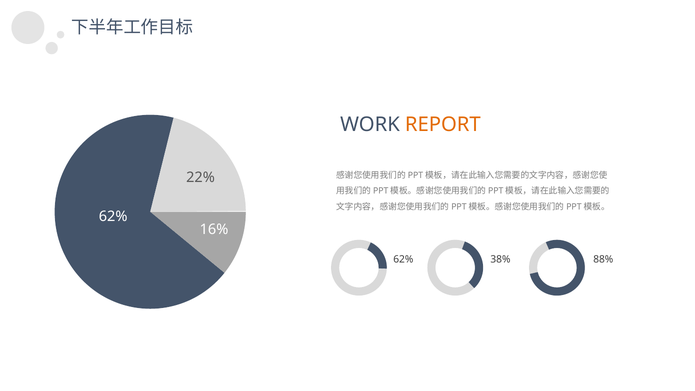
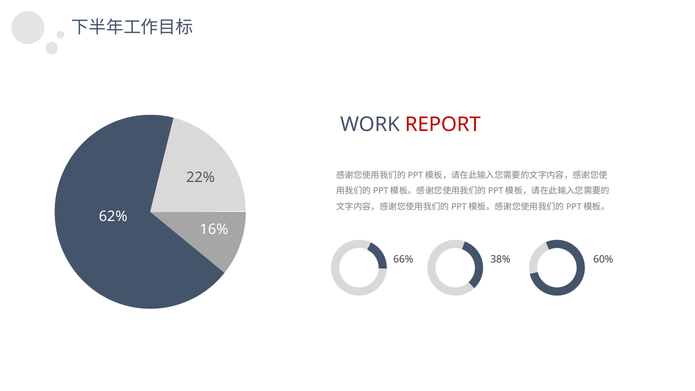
REPORT colour: orange -> red (443, 124)
62%: 62% -> 66% (403, 259)
88%: 88% -> 60% (603, 259)
